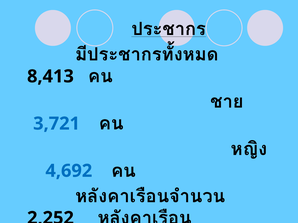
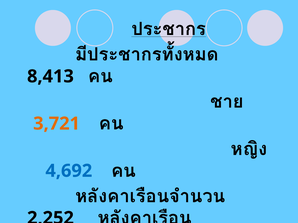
3,721 colour: blue -> orange (57, 124)
